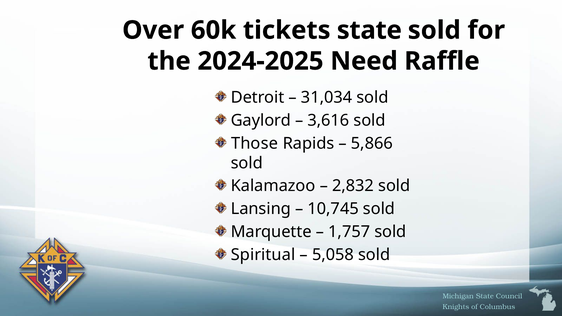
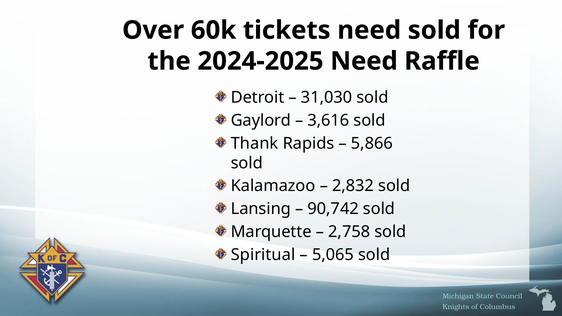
tickets state: state -> need (369, 30)
31,034: 31,034 -> 31,030 (327, 97)
Those: Those -> Thank (255, 143)
10,745: 10,745 -> 90,742 (333, 209)
1,757: 1,757 -> 2,758 (349, 232)
5,058: 5,058 -> 5,065 (333, 255)
